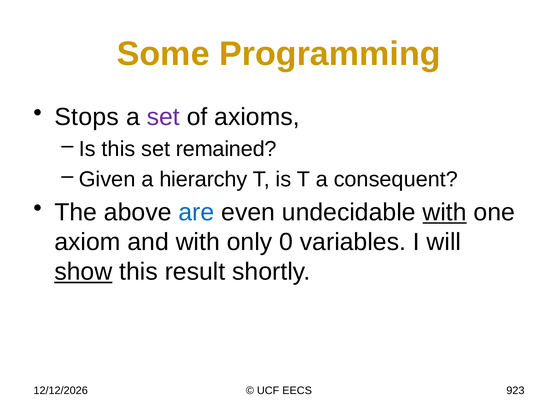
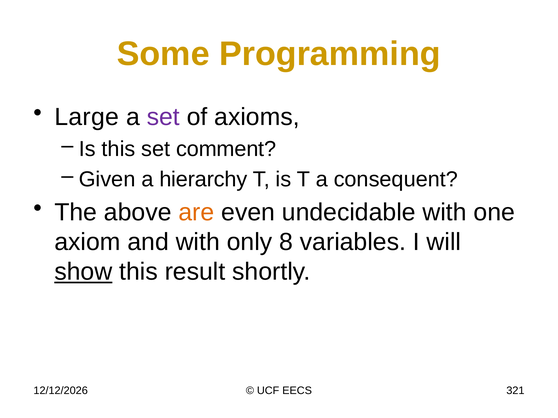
Stops: Stops -> Large (87, 117)
remained: remained -> comment (226, 149)
are colour: blue -> orange (196, 213)
with underline: present -> none (445, 213)
0: 0 -> 8 (286, 242)
923: 923 -> 321 (515, 391)
